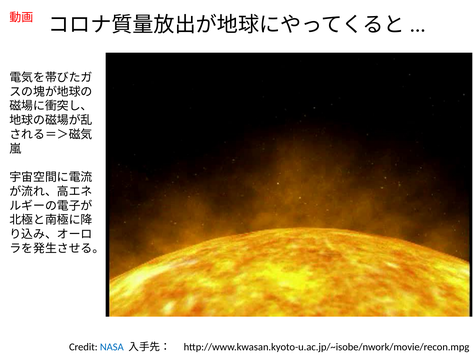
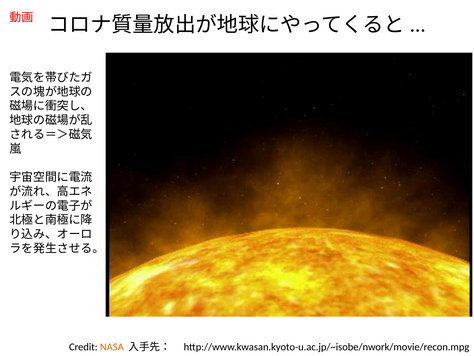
NASA colour: blue -> orange (112, 347)
